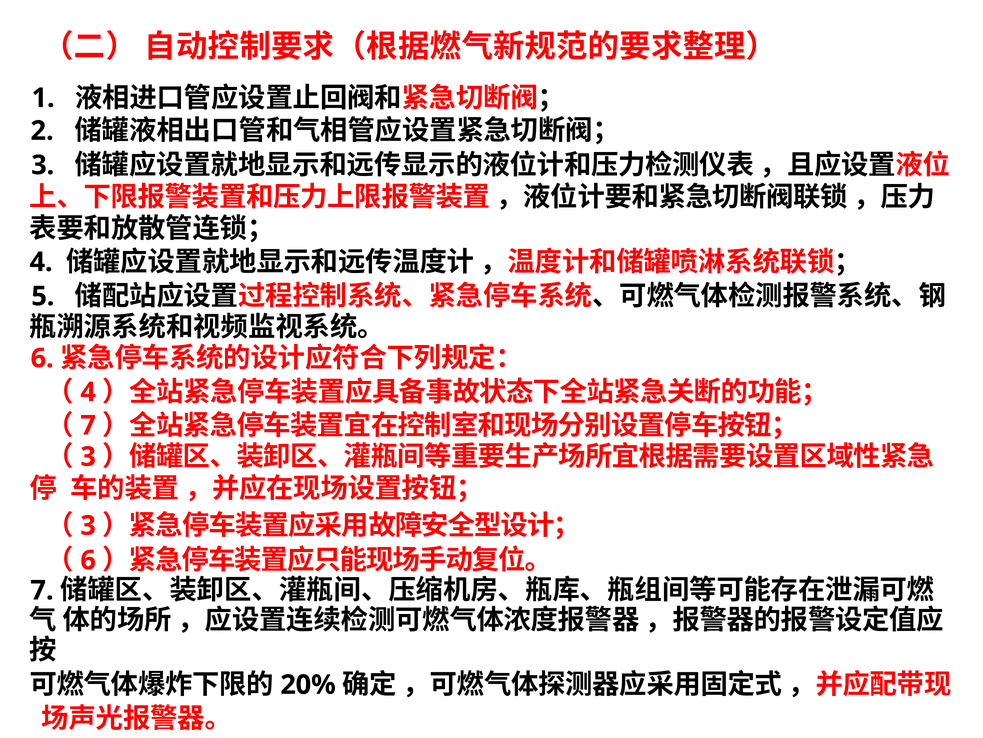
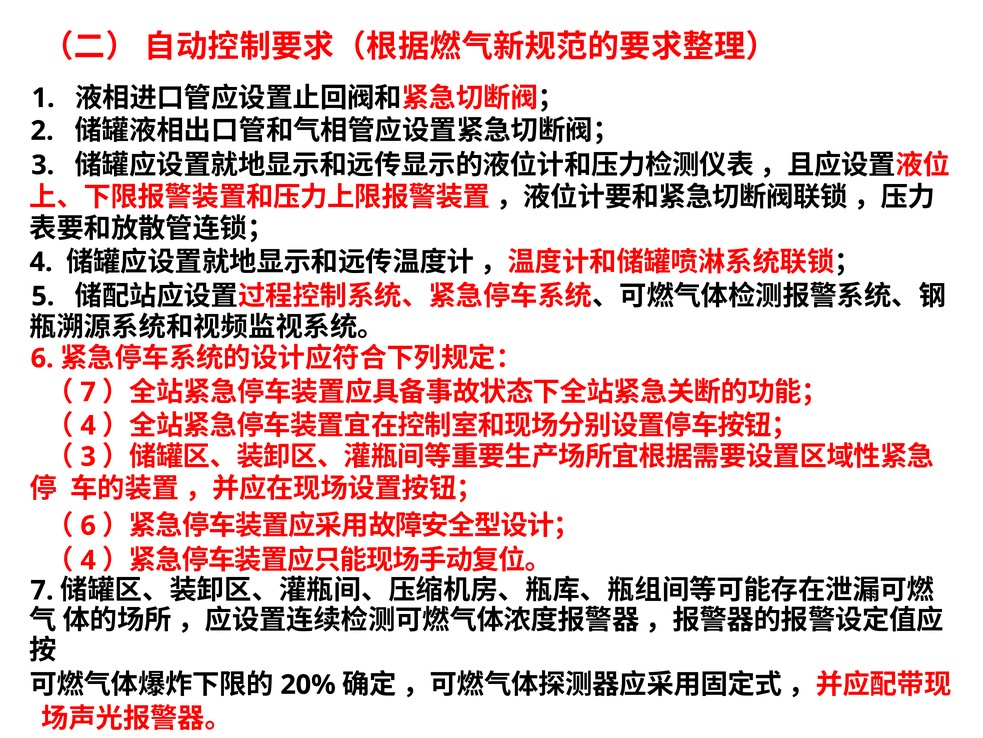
4: 4 -> 7 (88, 392)
7: 7 -> 4 (88, 425)
3: 3 -> 6 (88, 525)
6: 6 -> 4 (88, 560)
